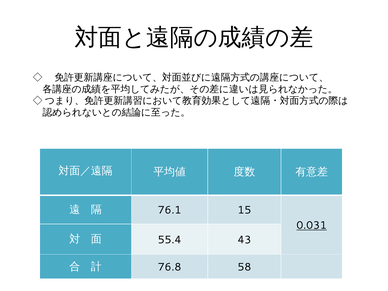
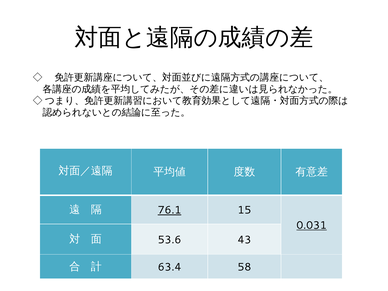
76.1 underline: none -> present (170, 210)
55.4: 55.4 -> 53.6 (170, 240)
76.8: 76.8 -> 63.4 (170, 267)
